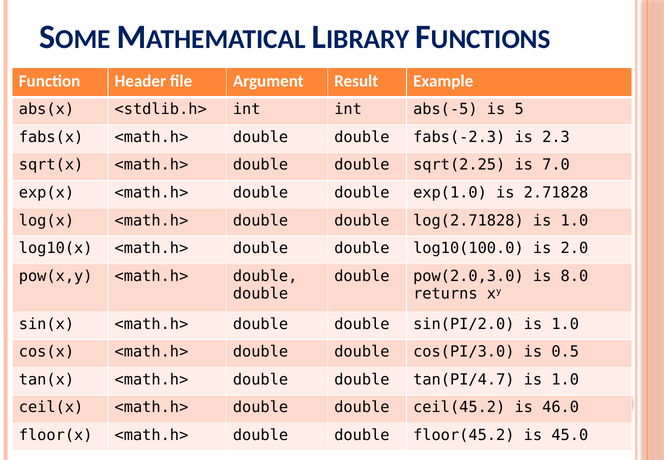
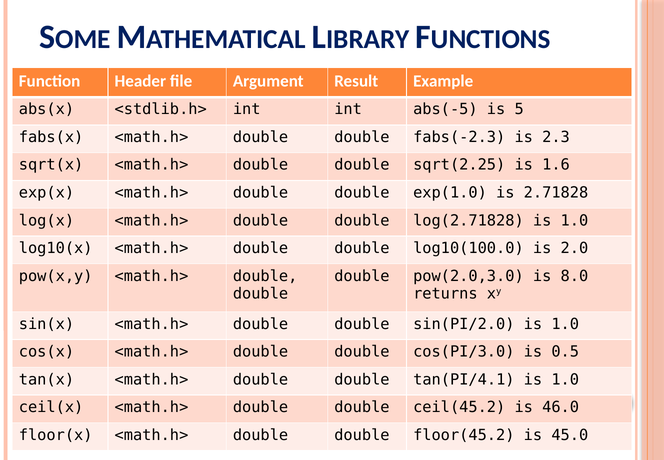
7.0: 7.0 -> 1.6 (556, 165)
tan(PI/4.7: tan(PI/4.7 -> tan(PI/4.1 (464, 379)
